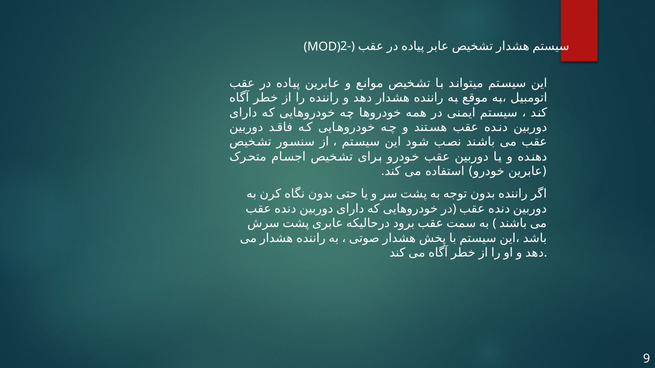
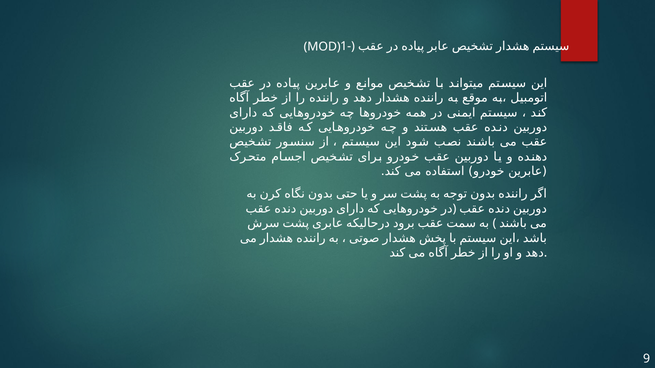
2-: 2- -> 1- (348, 46)
